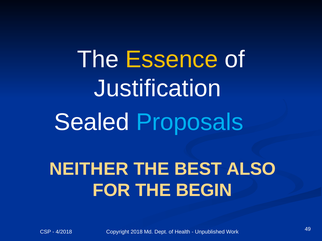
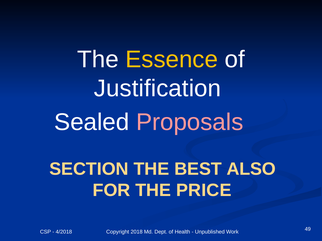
Proposals colour: light blue -> pink (190, 122)
NEITHER: NEITHER -> SECTION (89, 169)
BEGIN: BEGIN -> PRICE (204, 191)
